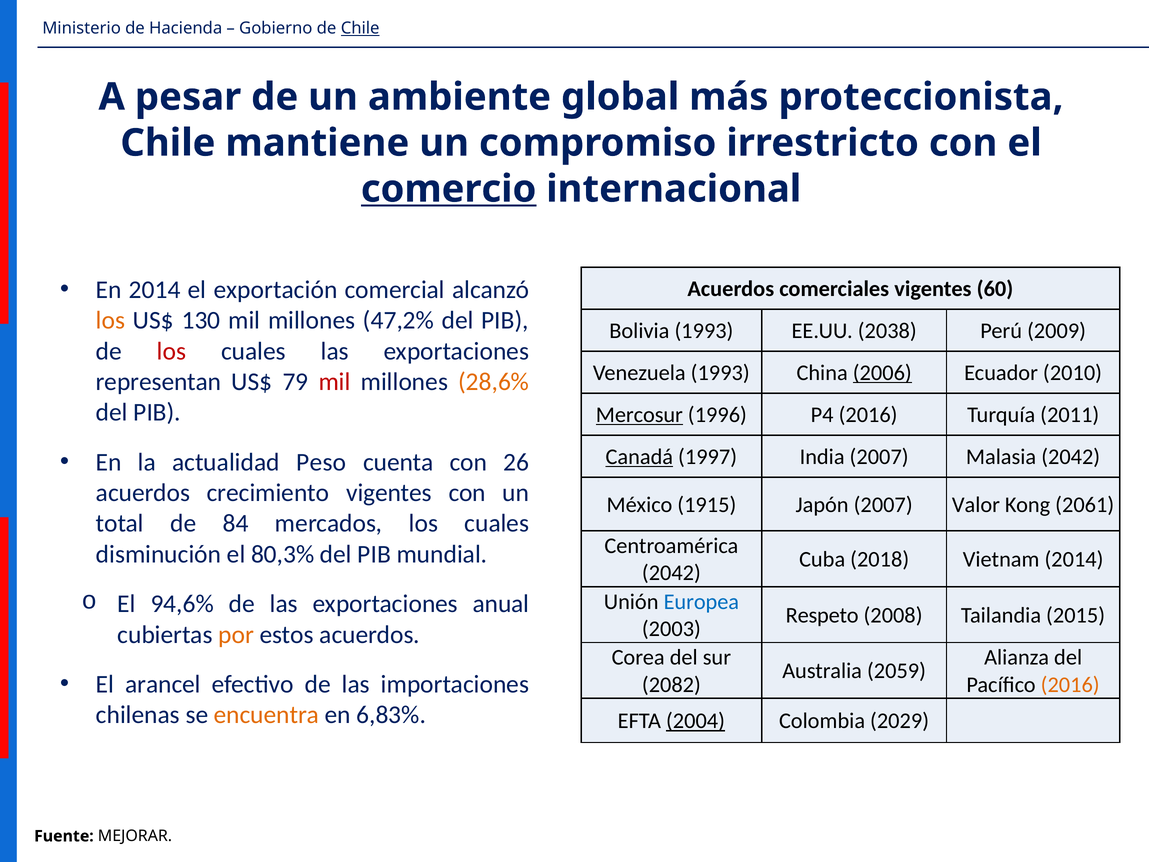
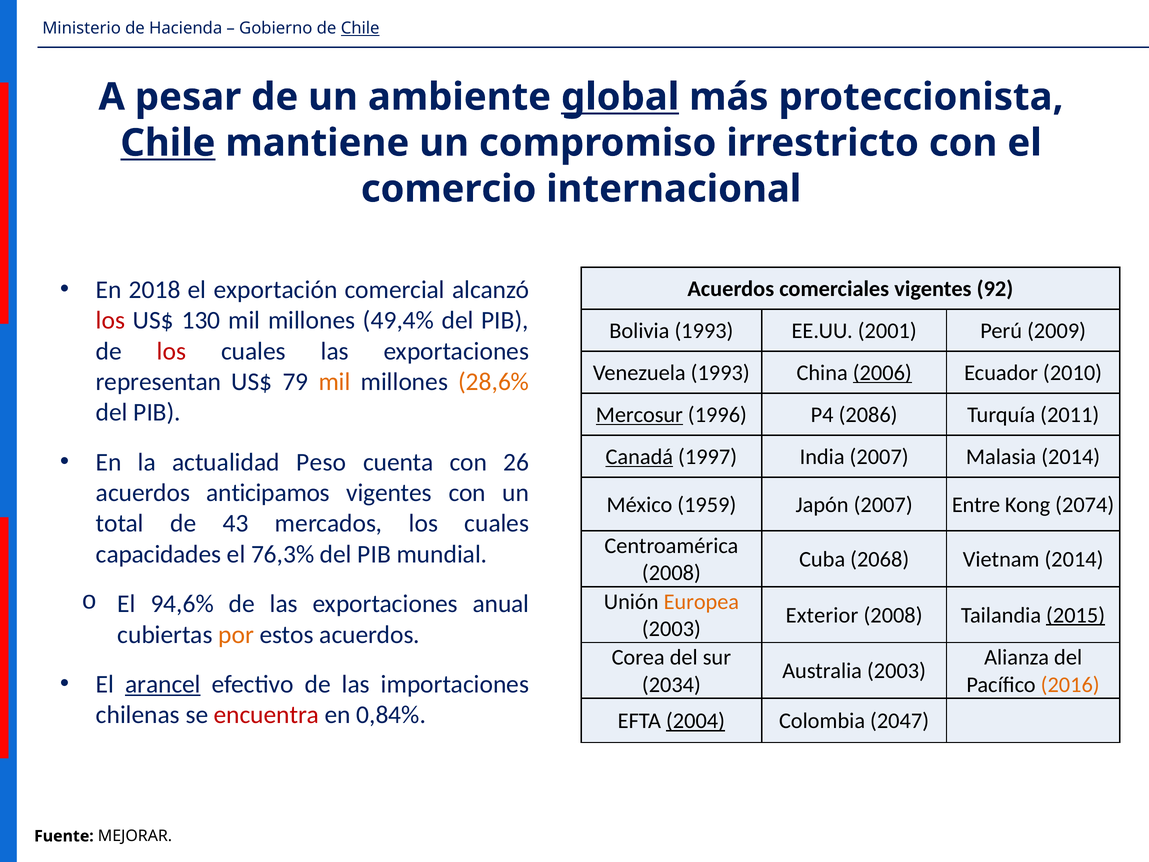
global underline: none -> present (620, 97)
Chile underline: none -> present (168, 143)
comercio underline: present -> none (449, 189)
En 2014: 2014 -> 2018 (155, 290)
60: 60 -> 92 (995, 289)
los colour: orange -> red (111, 320)
47,2%: 47,2% -> 49,4% (398, 320)
2038: 2038 -> 2001 (887, 331)
mil colour: red -> orange (335, 382)
P4 2016: 2016 -> 2086 (868, 415)
Malasia 2042: 2042 -> 2014 (1071, 457)
crecimiento: crecimiento -> anticipamos (268, 493)
1915: 1915 -> 1959 (707, 505)
Valor: Valor -> Entre (976, 505)
2061: 2061 -> 2074 (1085, 505)
84: 84 -> 43 (236, 523)
disminución: disminución -> capacidades (159, 554)
80,3%: 80,3% -> 76,3% (283, 554)
2018: 2018 -> 2068 (880, 559)
2042: 2042 -> 2008 (671, 573)
Europea colour: blue -> orange (701, 601)
Respeto: Respeto -> Exterior (822, 615)
2015 underline: none -> present (1076, 615)
Australia 2059: 2059 -> 2003 (896, 671)
arancel underline: none -> present (163, 684)
2082: 2082 -> 2034 (671, 684)
encuentra colour: orange -> red (266, 715)
6,83%: 6,83% -> 0,84% (391, 715)
2029: 2029 -> 2047 (900, 721)
